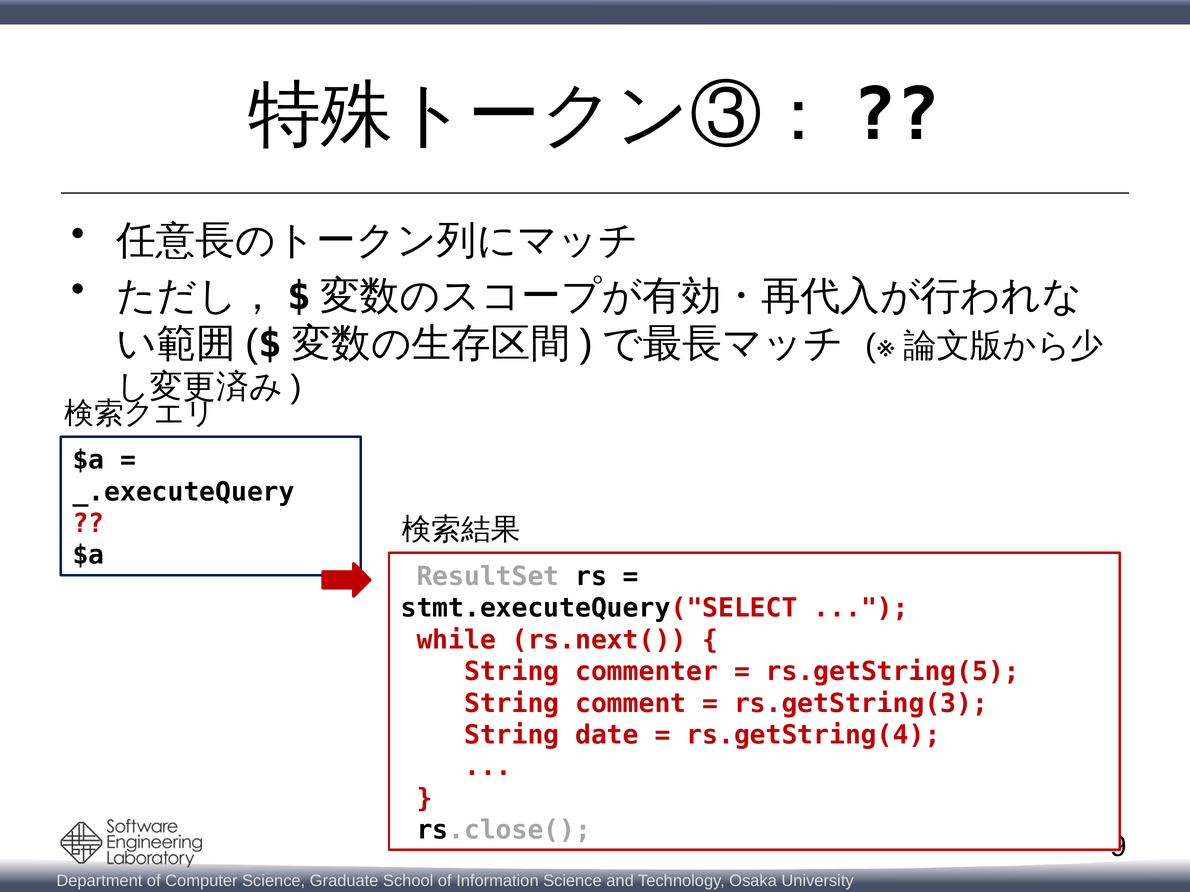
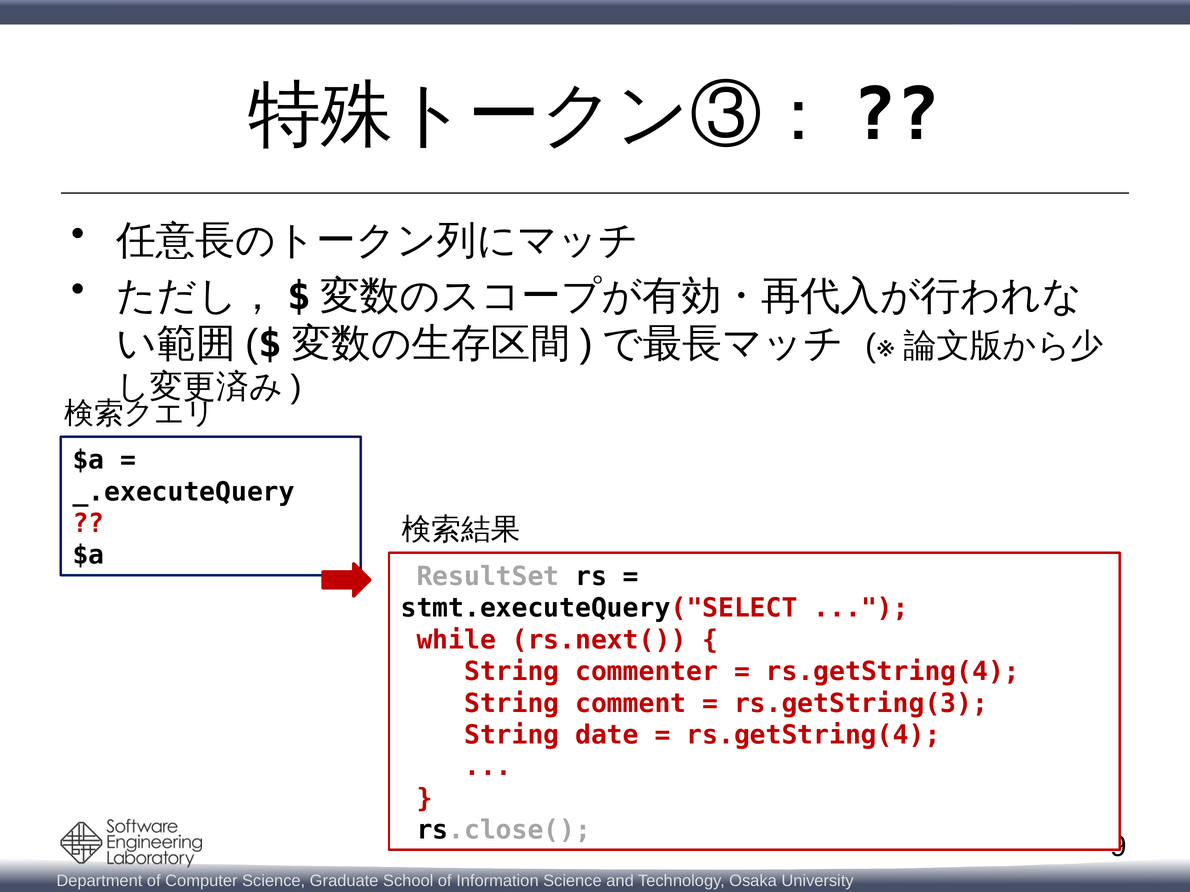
rs.getString(5: rs.getString(5 -> rs.getString(4 (893, 672)
